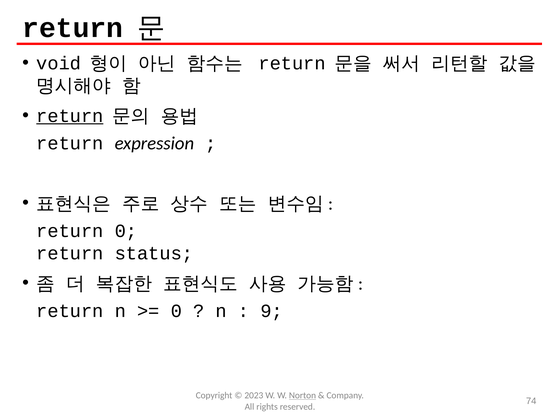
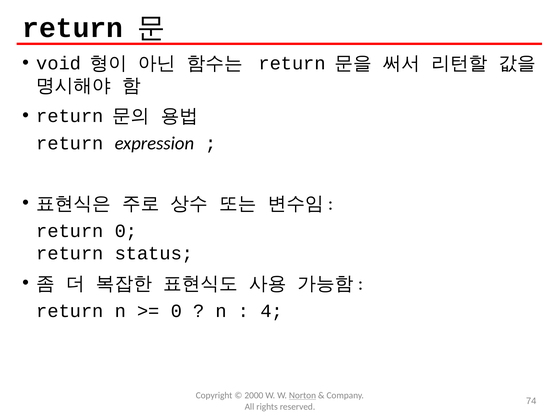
return underline: present -> none (70, 116)
9: 9 -> 4 (272, 311)
2023: 2023 -> 2000 (254, 395)
